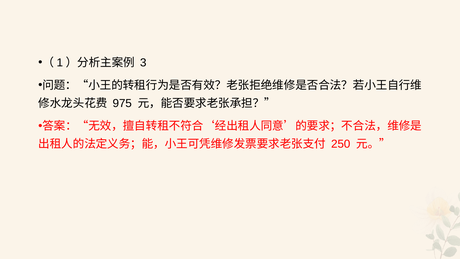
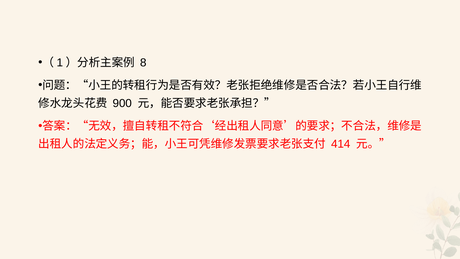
3: 3 -> 8 (143, 63)
975: 975 -> 900 (122, 103)
250: 250 -> 414 (341, 144)
